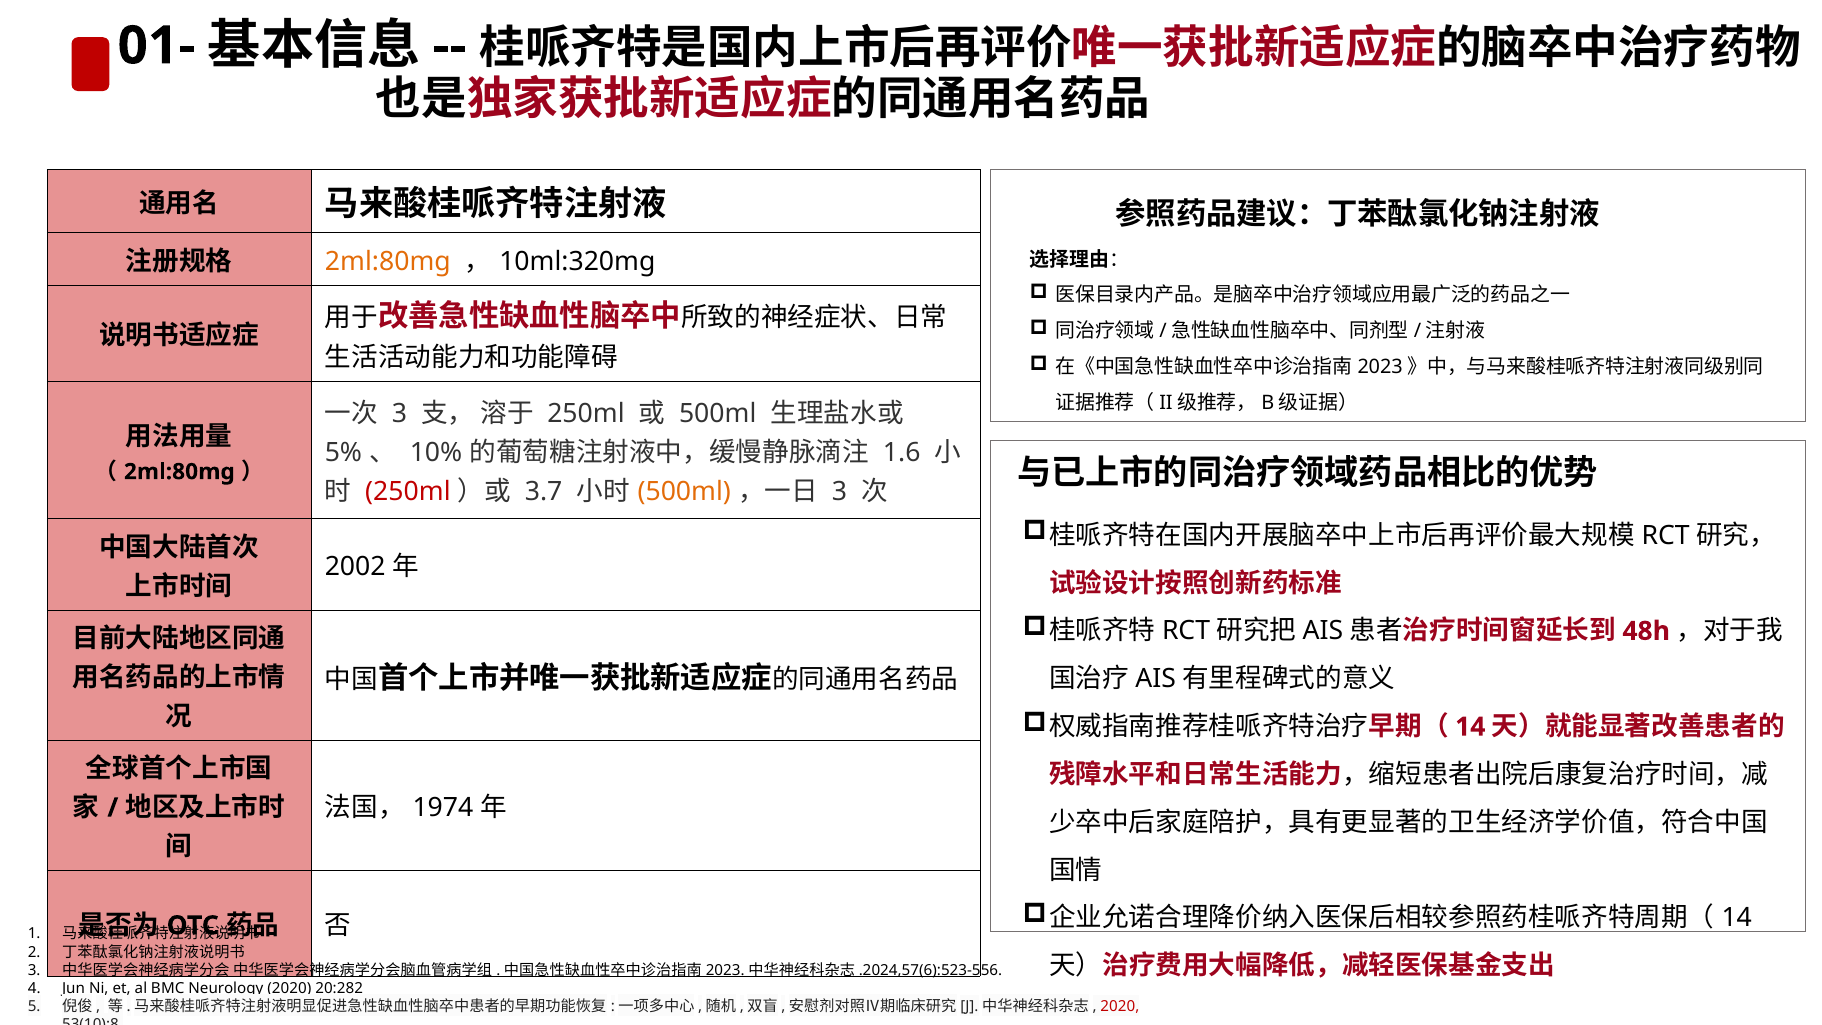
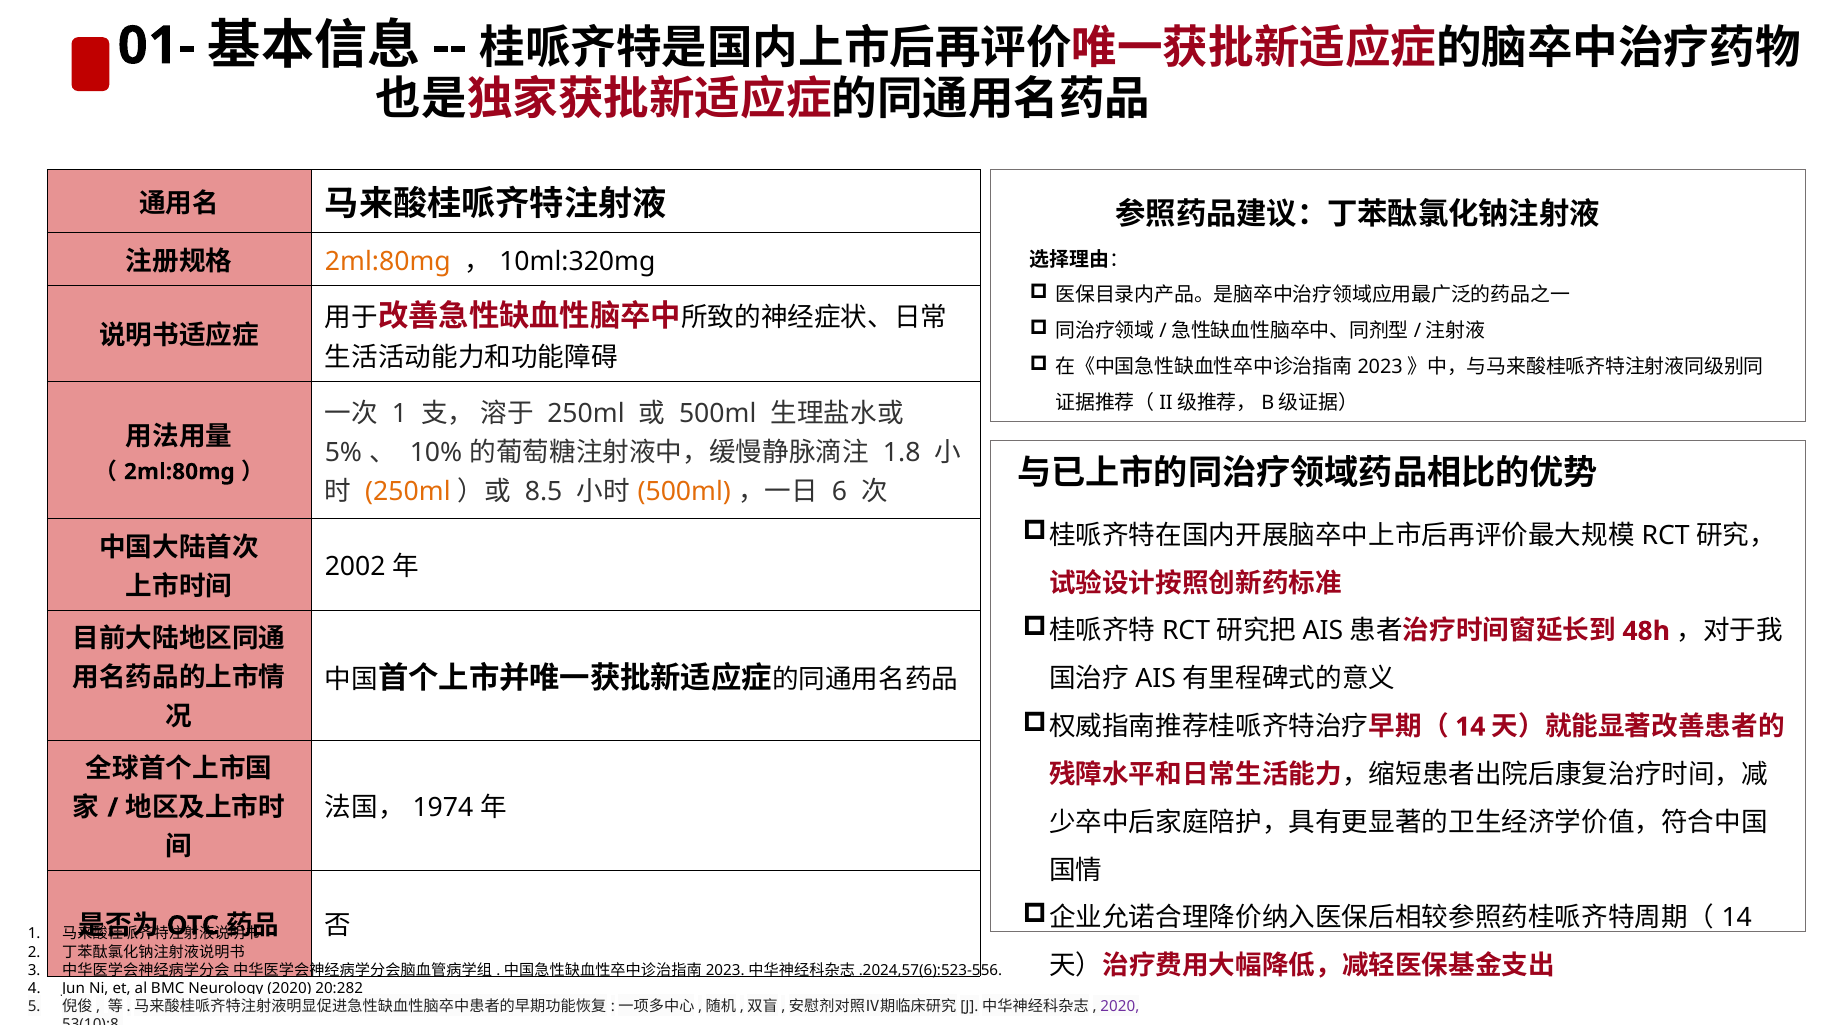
3: 3 -> 1 (400, 414)
1.6: 1.6 -> 1.8 (902, 453)
250ml colour: red -> orange (408, 492)
3.7: 3.7 -> 8.5 (544, 492)
3: 3 -> 6 (839, 492)
2020 colour: red -> purple (1120, 1006)
